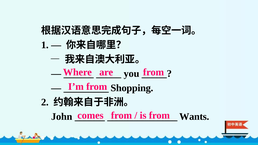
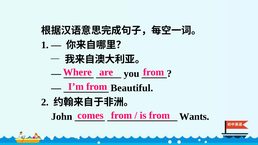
Shopping: Shopping -> Beautiful (132, 88)
